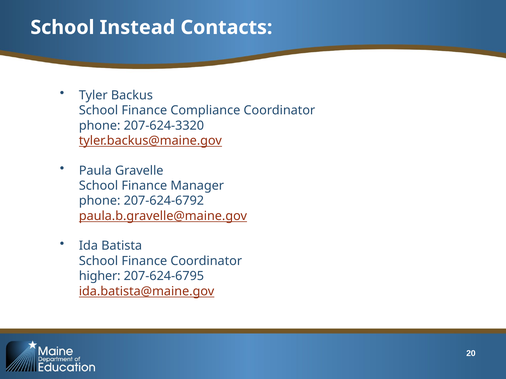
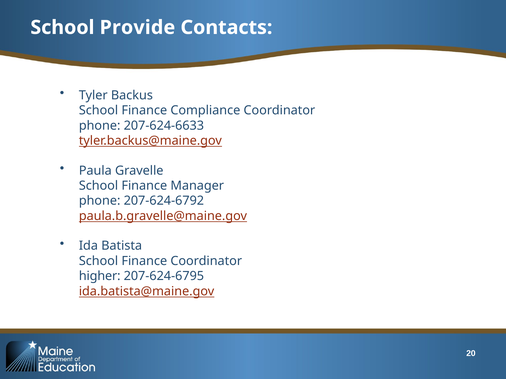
Instead: Instead -> Provide (137, 28)
207-624-3320: 207-624-3320 -> 207-624-6633 (164, 126)
